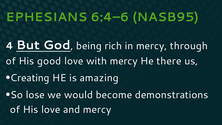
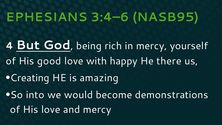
6:4–6: 6:4–6 -> 3:4–6 (110, 17)
through: through -> yourself (189, 46)
with mercy: mercy -> happy (124, 61)
lose: lose -> into (35, 95)
